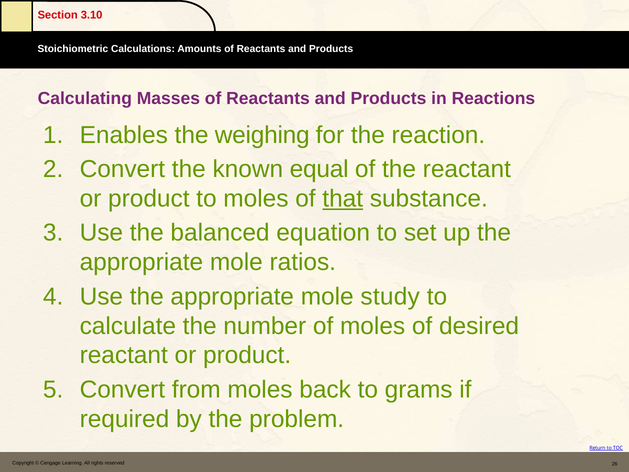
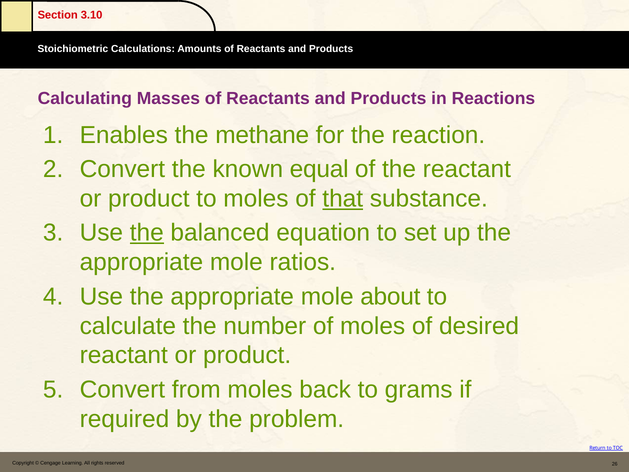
weighing: weighing -> methane (262, 135)
the underline: none -> present (147, 233)
study: study -> about (390, 296)
